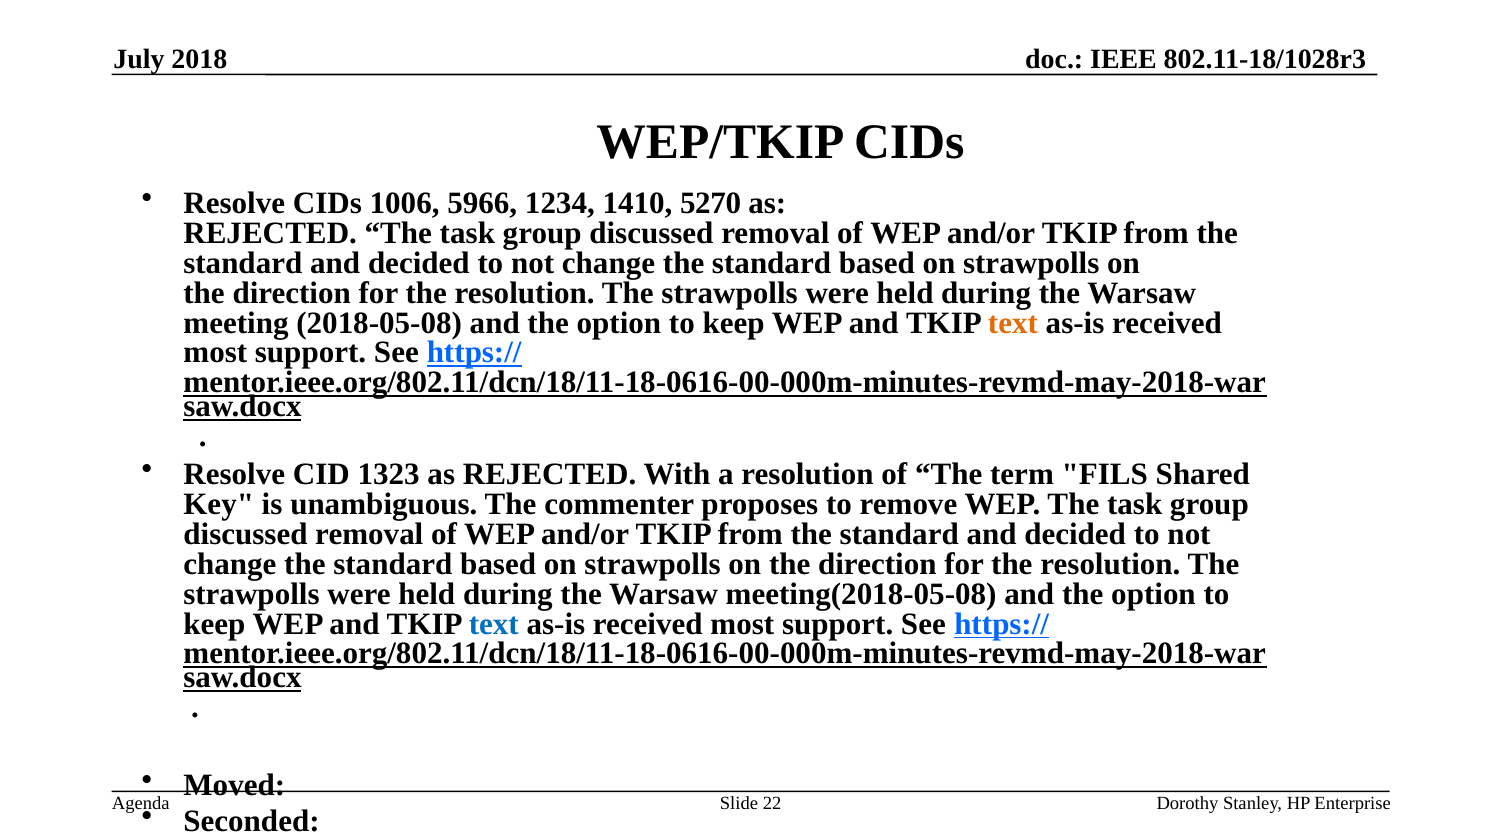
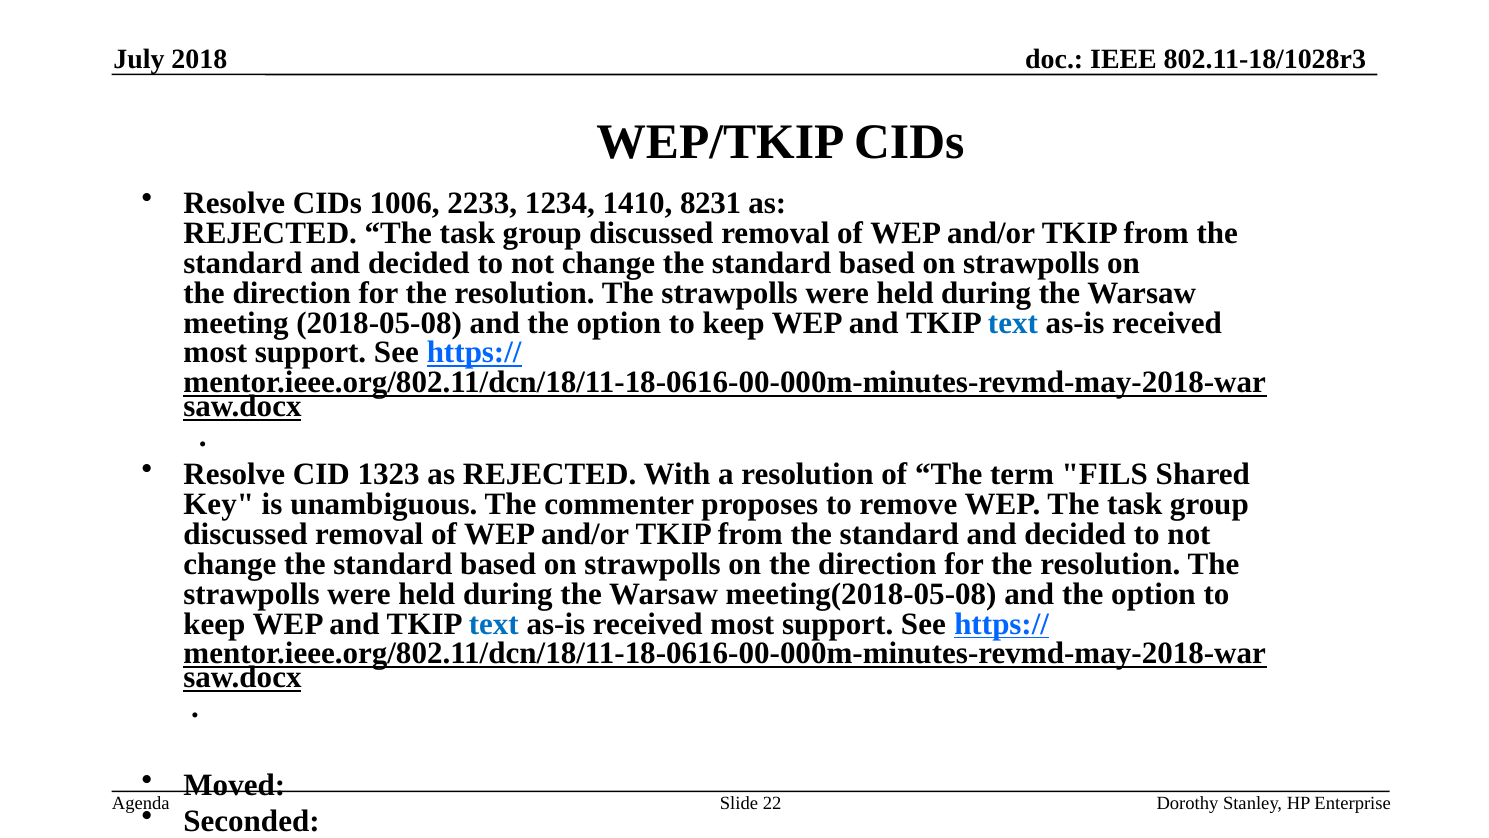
5966: 5966 -> 2233 (482, 203)
5270: 5270 -> 8231 (711, 203)
text colour: orange -> blue (1013, 323)
